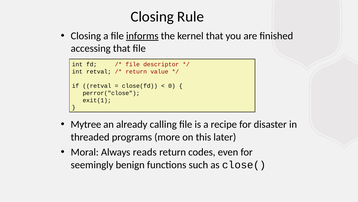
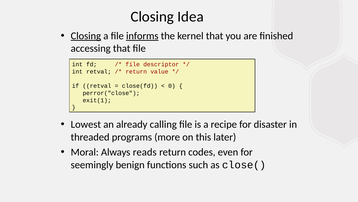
Rule: Rule -> Idea (191, 17)
Closing underline: none -> present (86, 36)
Mytree: Mytree -> Lowest (86, 124)
